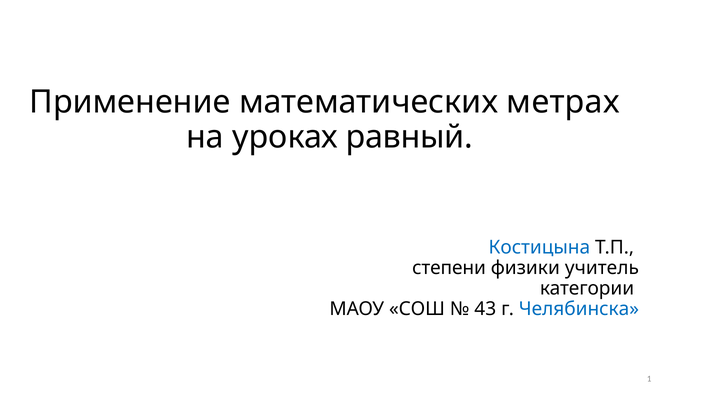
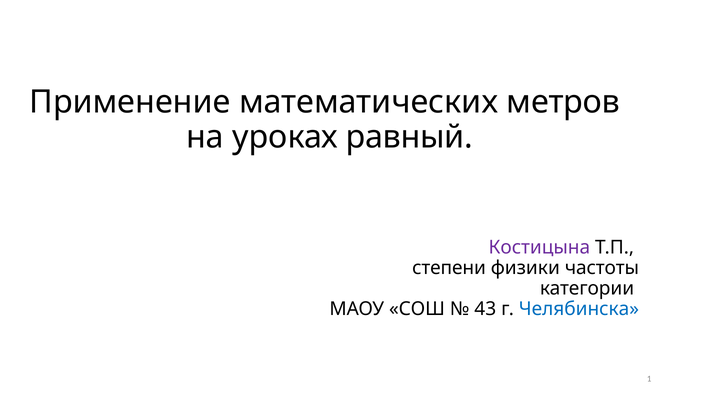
метрах: метрах -> метров (563, 102)
Костицына colour: blue -> purple (539, 247)
учитель: учитель -> частоты (602, 268)
